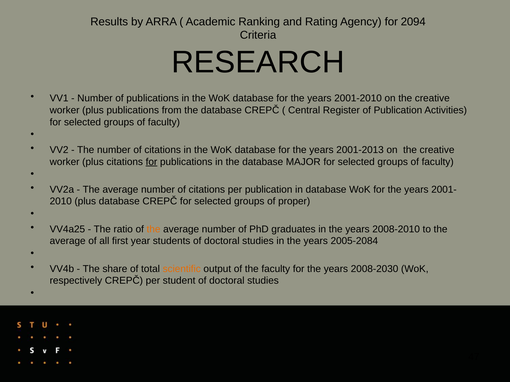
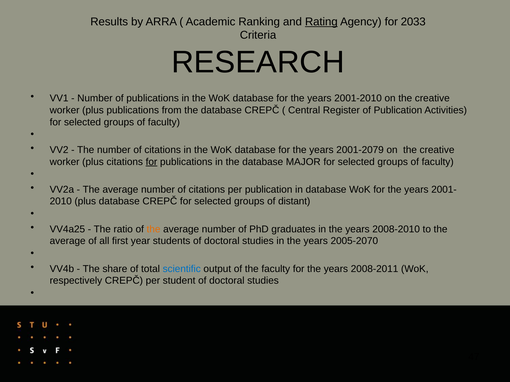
Rating underline: none -> present (321, 22)
2094: 2094 -> 2033 (413, 22)
2001-2013: 2001-2013 -> 2001-2079 (360, 150)
proper: proper -> distant (294, 202)
2005-2084: 2005-2084 -> 2005-2070 (354, 241)
scientific colour: orange -> blue (182, 269)
2008-2030: 2008-2030 -> 2008-2011 (375, 269)
